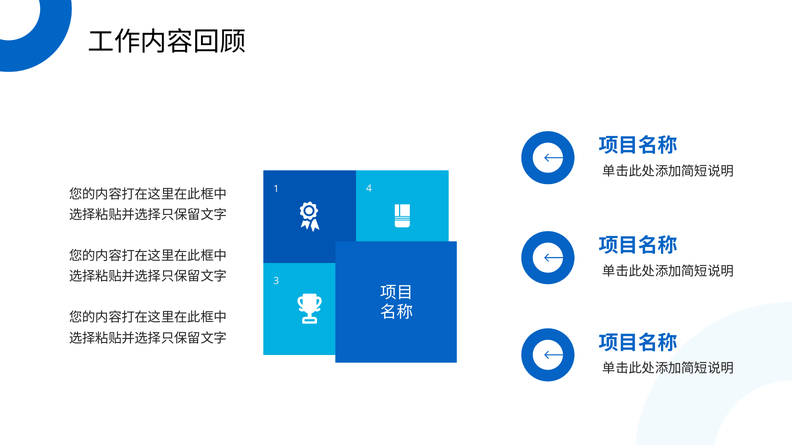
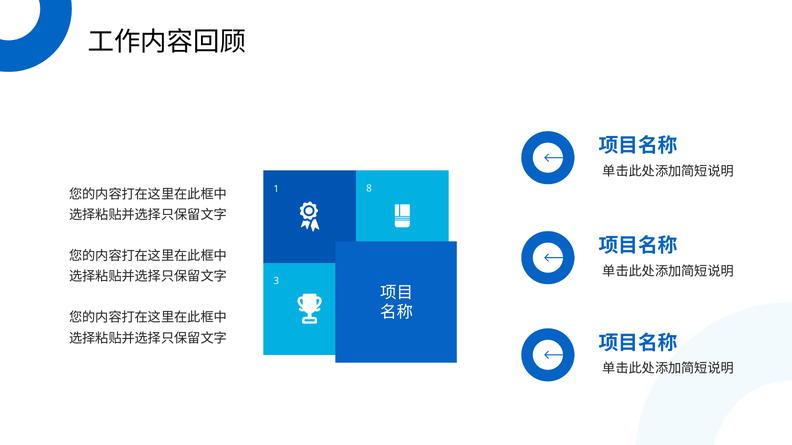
1 4: 4 -> 8 (369, 189)
